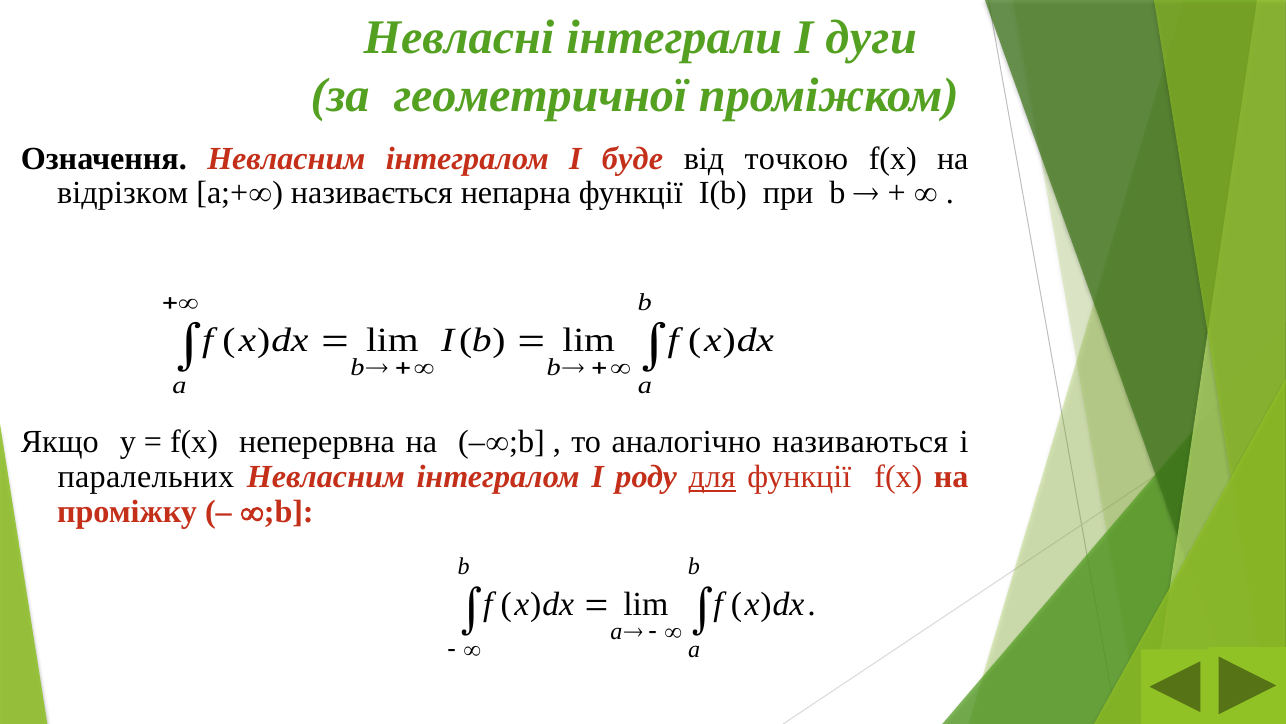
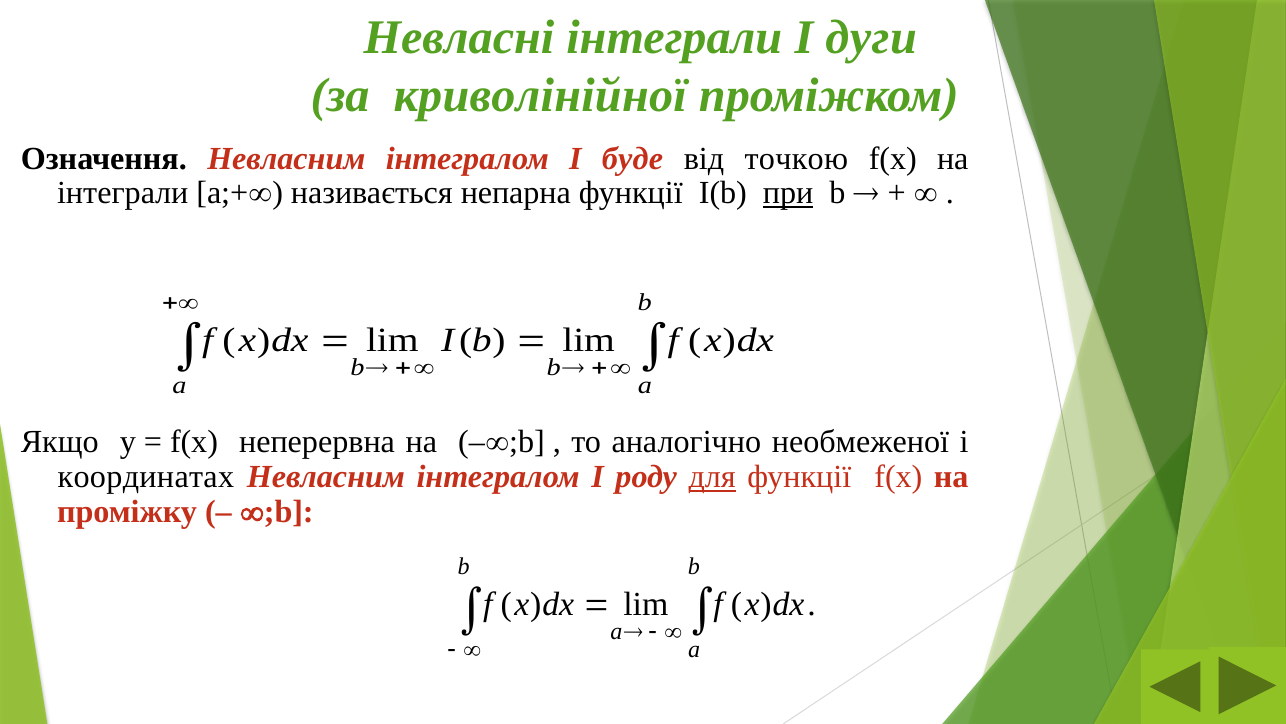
геометричної: геометричної -> криволінійної (540, 95)
відрізком: відрізком -> інтеграли (123, 193)
при underline: none -> present (788, 193)
називаються: називаються -> необмеженої (860, 442)
паралельних: паралельних -> координатах (146, 477)
